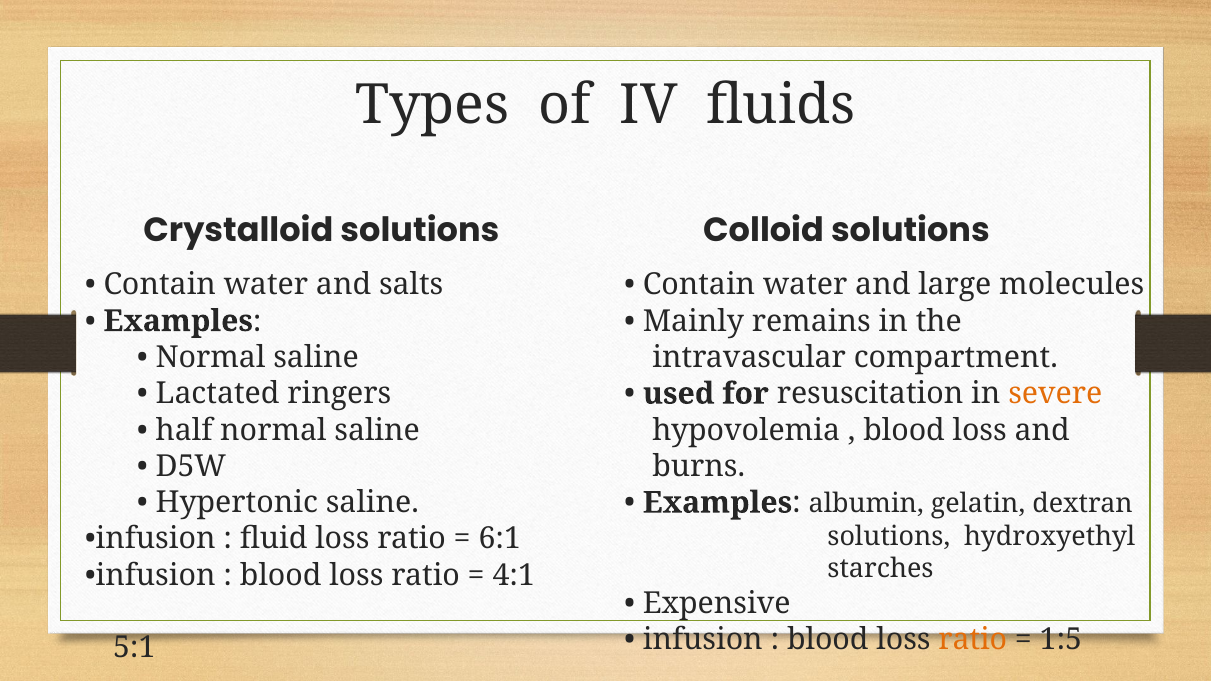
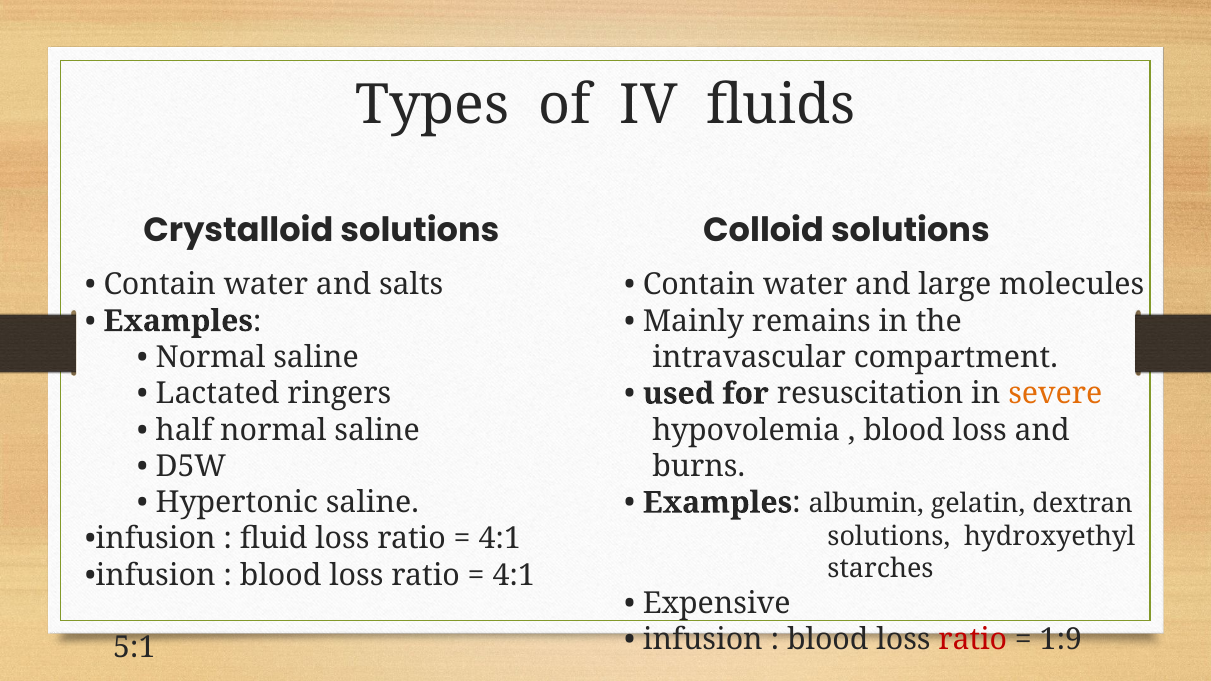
6:1: 6:1 -> 4:1 (500, 539)
ratio colour: orange -> red (973, 640)
1:5: 1:5 -> 1:9 (1061, 640)
